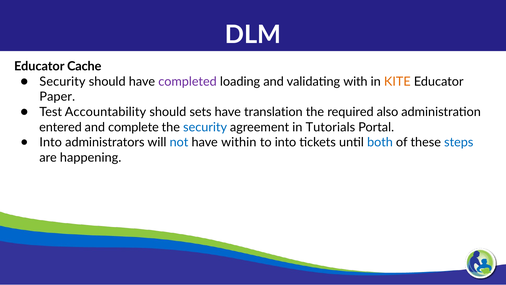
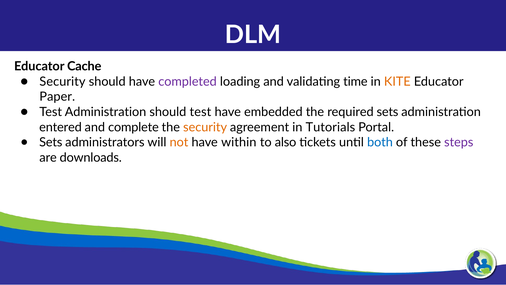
with: with -> time (355, 81)
Test Accountability: Accountability -> Administration (106, 112)
should sets: sets -> test (200, 112)
translation: translation -> embedded (273, 112)
required also: also -> sets (388, 112)
security colour: blue -> orange (205, 127)
Into: Into -> Sets (51, 142)
not colour: blue -> orange (179, 142)
to into: into -> also (286, 142)
steps colour: blue -> purple (459, 142)
happening: happening -> downloads (91, 157)
